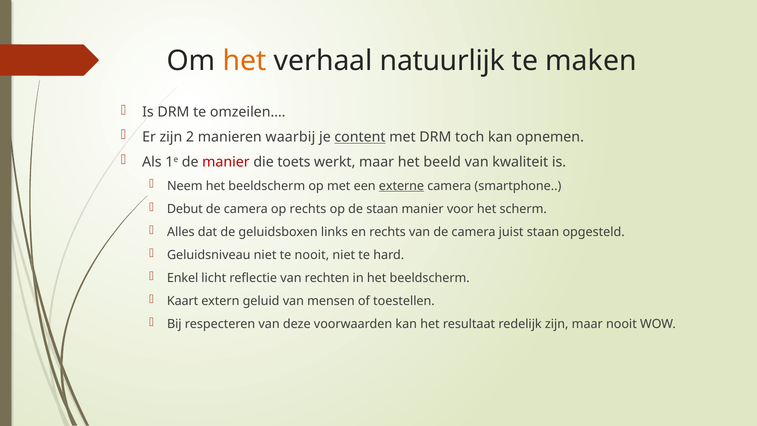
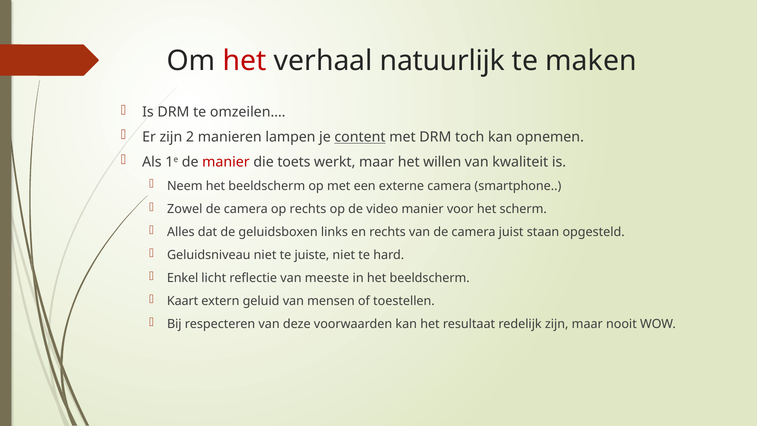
het colour: orange -> red (245, 61)
waarbij: waarbij -> lampen (290, 137)
beeld: beeld -> willen (442, 162)
externe underline: present -> none (401, 186)
Debut: Debut -> Zowel (185, 209)
de staan: staan -> video (382, 209)
te nooit: nooit -> juiste (312, 255)
rechten: rechten -> meeste (327, 278)
